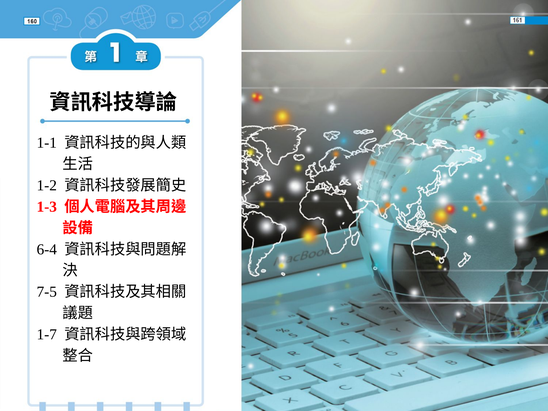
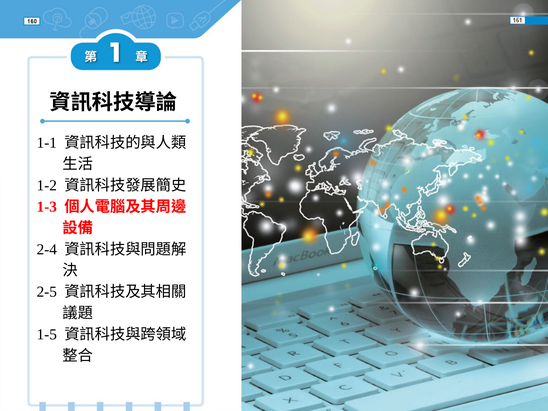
6-4: 6-4 -> 2-4 (47, 249)
7-5: 7-5 -> 2-5 (47, 292)
1-7: 1-7 -> 1-5 (47, 335)
